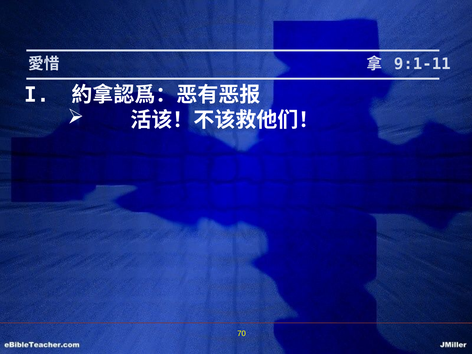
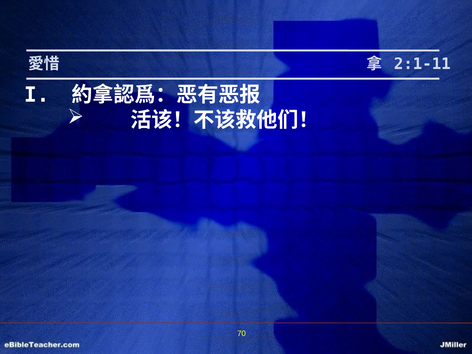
9:1-11: 9:1-11 -> 2:1-11 (422, 64)
